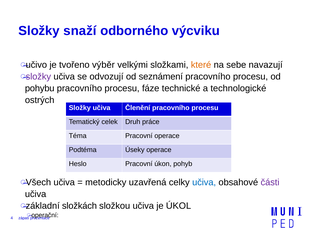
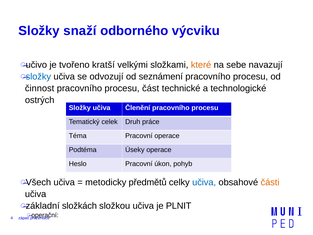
výběr: výběr -> kratší (103, 65)
složky colour: purple -> blue (38, 77)
pohybu: pohybu -> činnost (40, 88)
fáze: fáze -> část (151, 88)
uzavřená: uzavřená -> předmětů (148, 182)
části colour: purple -> orange (270, 182)
ÚKOL: ÚKOL -> PLNIT (179, 206)
